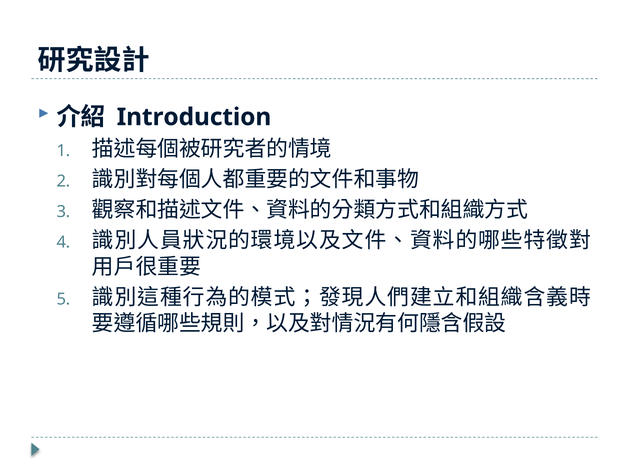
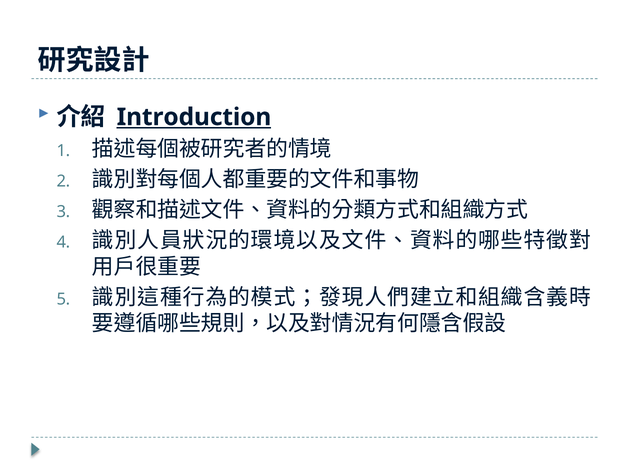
Introduction underline: none -> present (194, 117)
